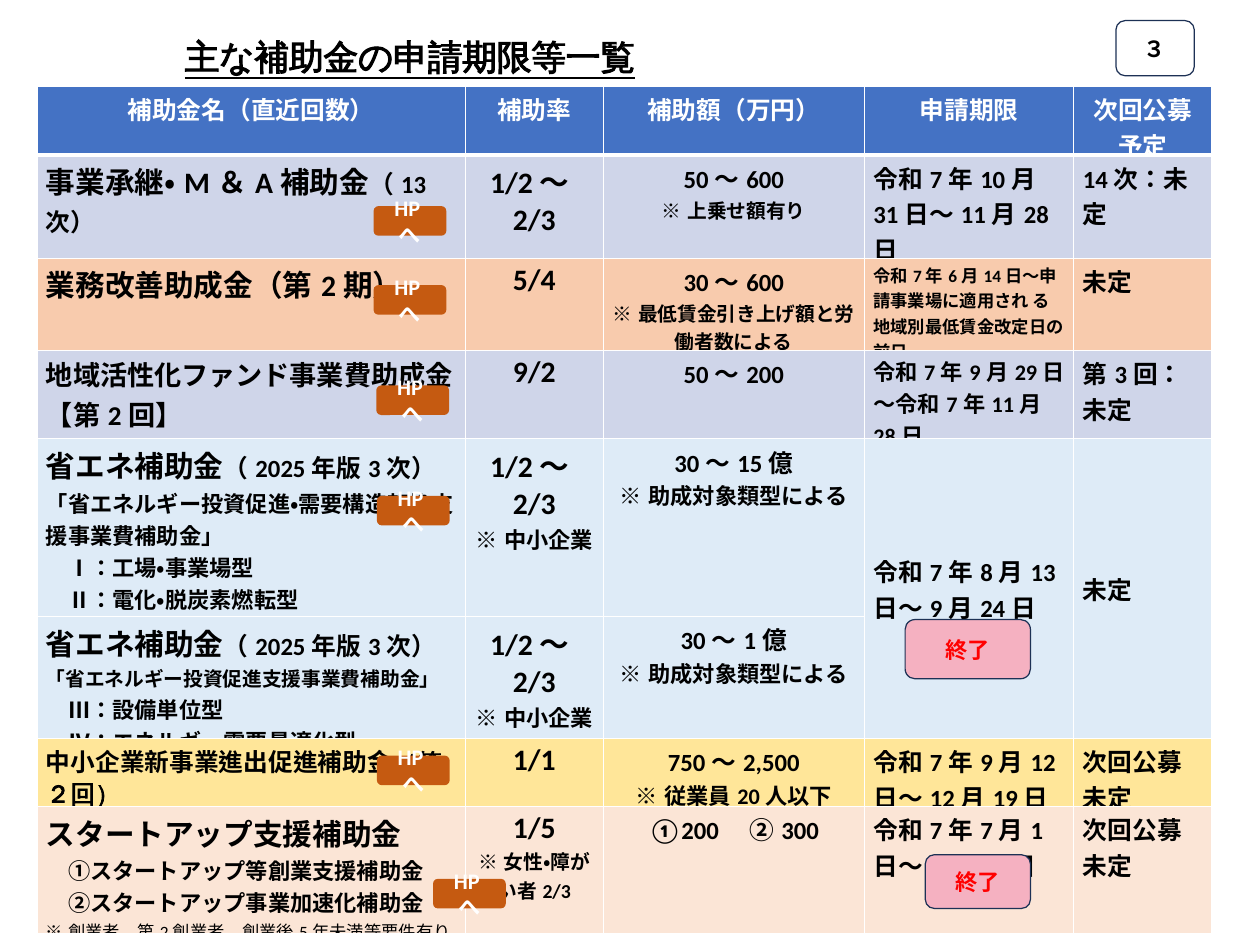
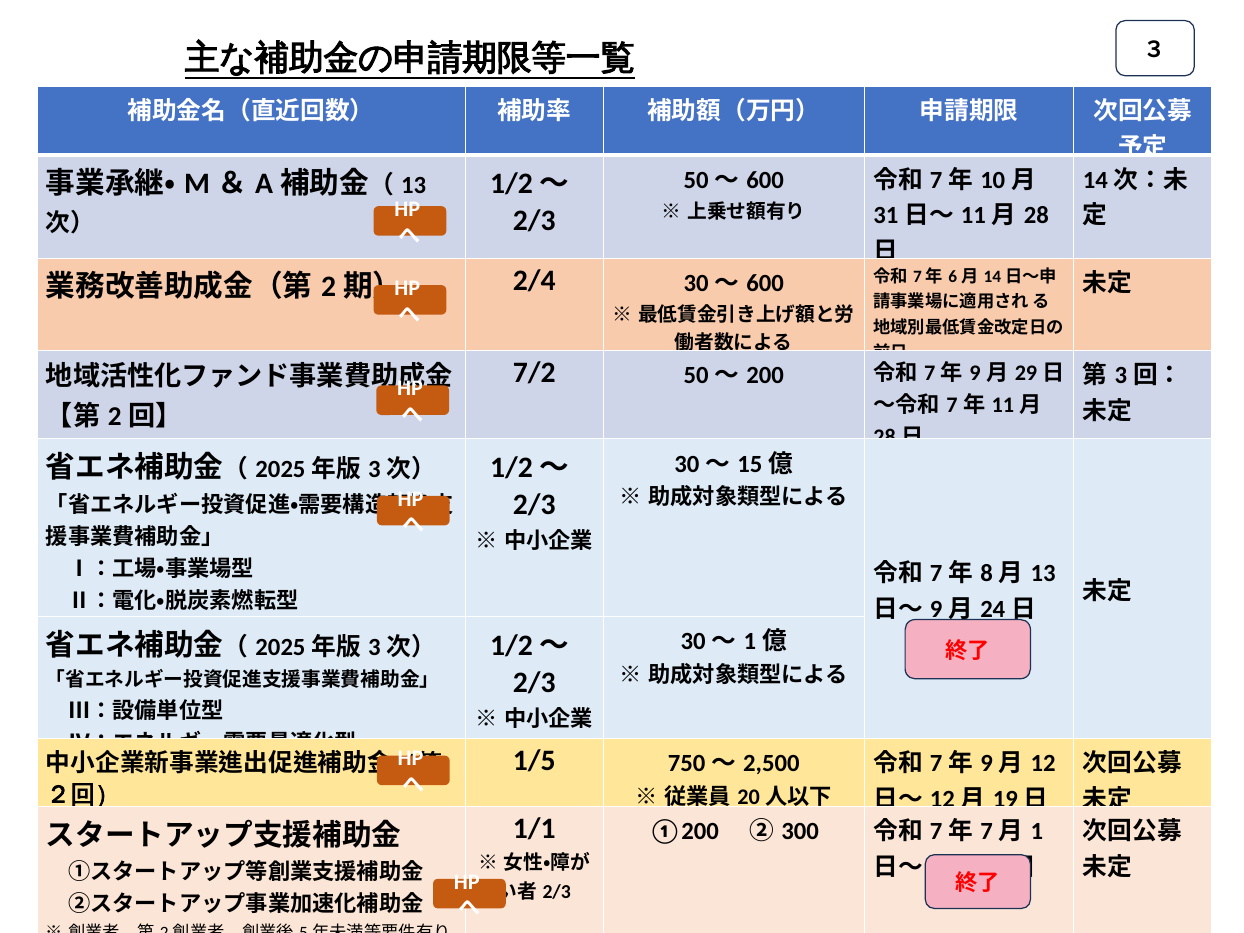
5/4: 5/4 -> 2/4 (534, 281)
9/2: 9/2 -> 7/2 (534, 373)
1/1: 1/1 -> 1/5 (534, 761)
1/5: 1/5 -> 1/1 (534, 829)
